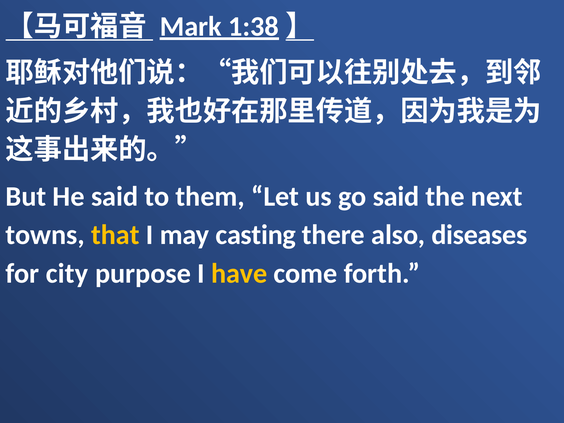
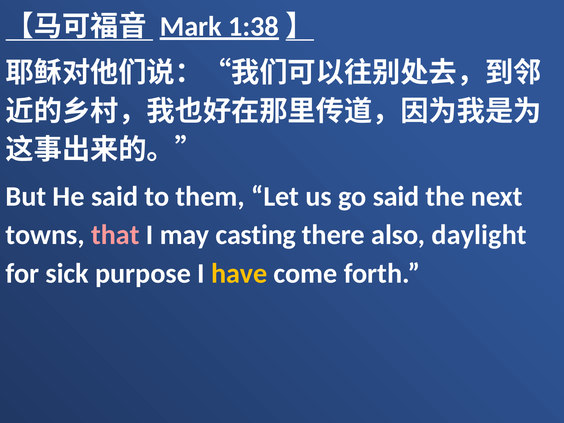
that colour: yellow -> pink (115, 235)
diseases: diseases -> daylight (479, 235)
city: city -> sick (67, 274)
